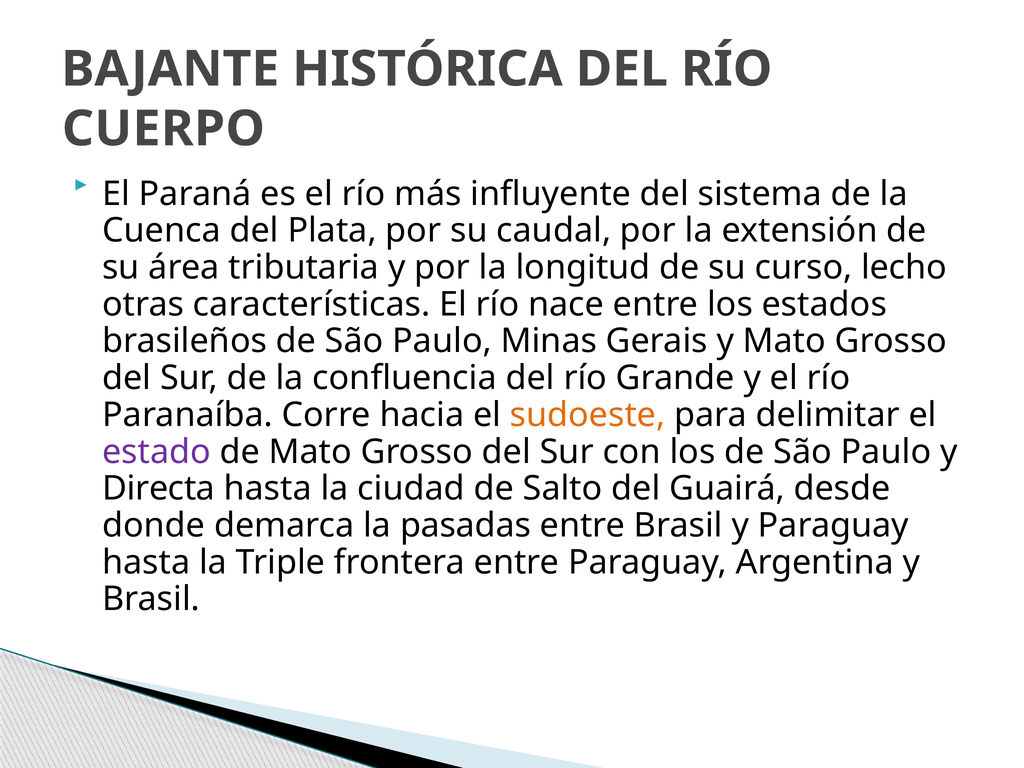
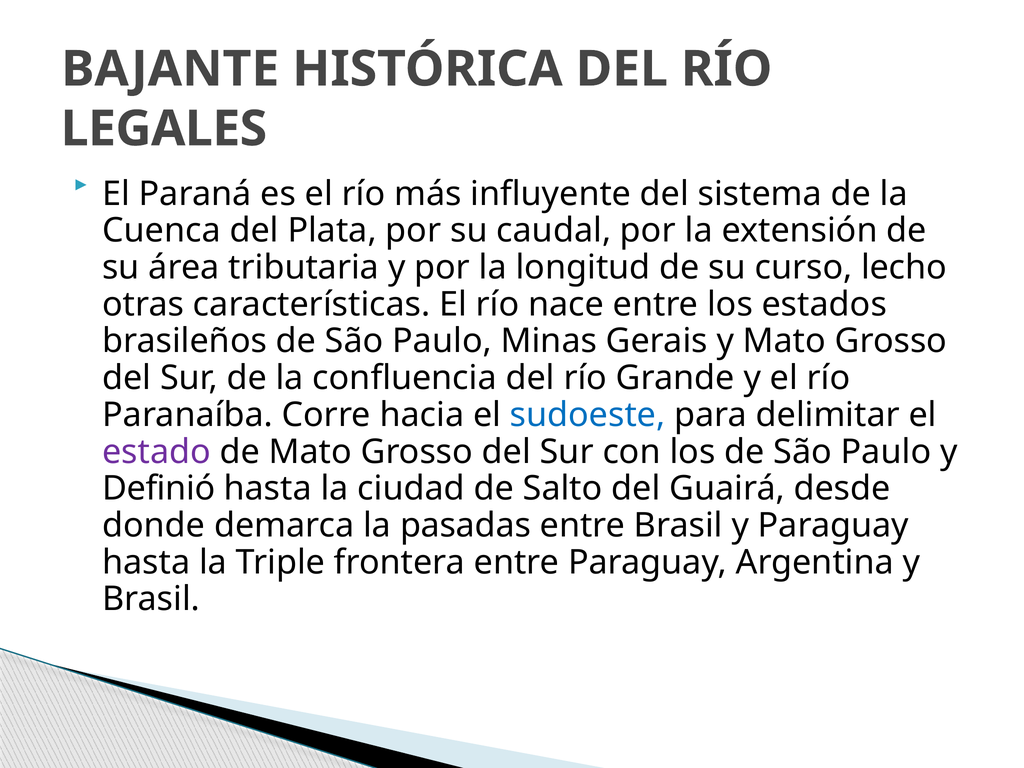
CUERPO: CUERPO -> LEGALES (164, 129)
sudoeste colour: orange -> blue (588, 415)
Directa: Directa -> Definió (159, 489)
